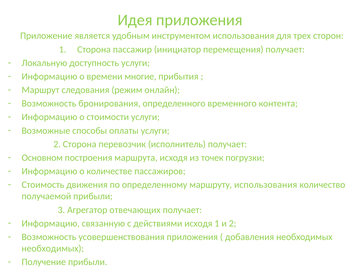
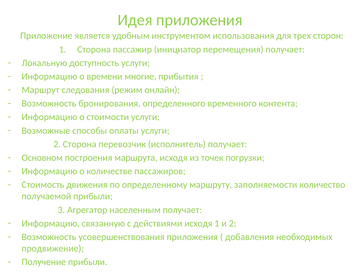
маршруту использования: использования -> заполняемости (266, 185)
отвечающих: отвечающих -> населенным (135, 210)
необходимых: необходимых -> продвижение (53, 248)
